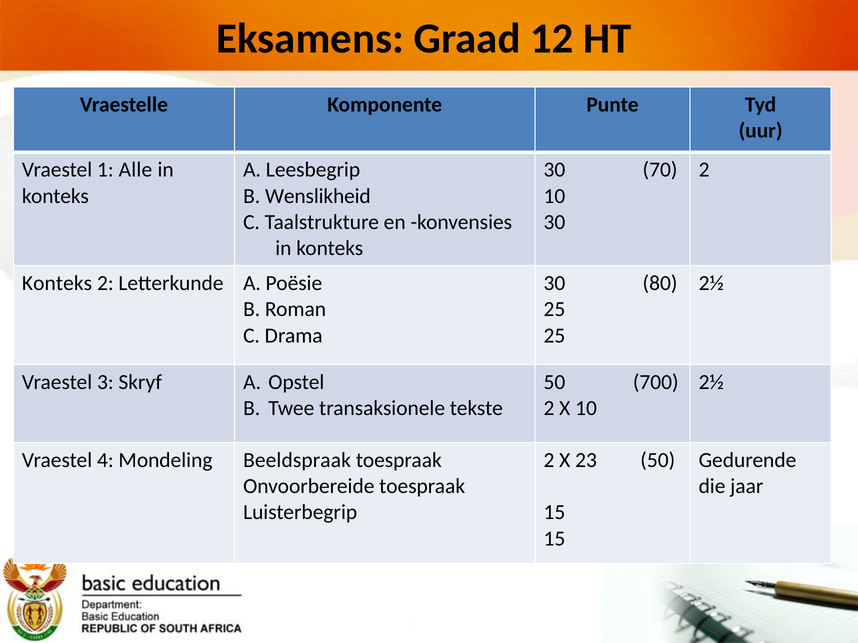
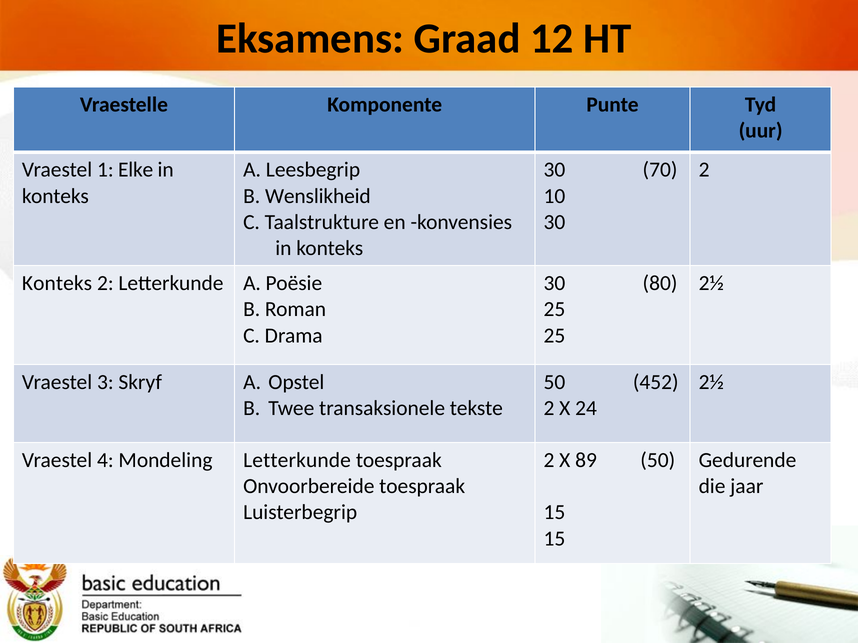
Alle: Alle -> Elke (136, 170)
700: 700 -> 452 (656, 382)
X 10: 10 -> 24 (586, 409)
Mondeling Beeldspraak: Beeldspraak -> Letterkunde (297, 460)
23: 23 -> 89 (586, 460)
